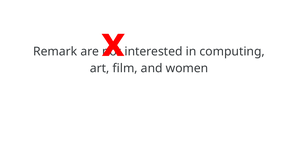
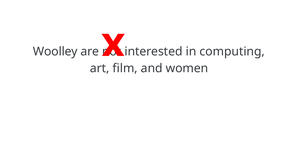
Remark: Remark -> Woolley (55, 52)
